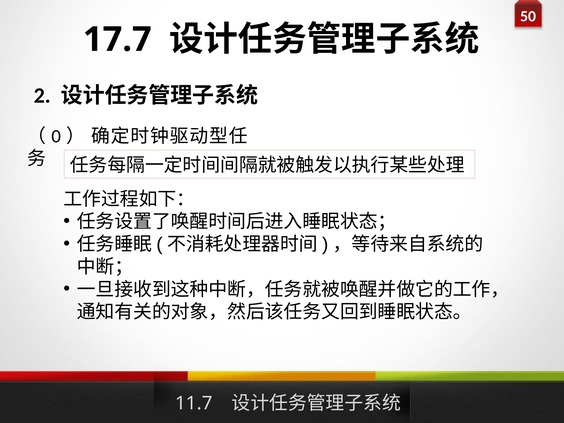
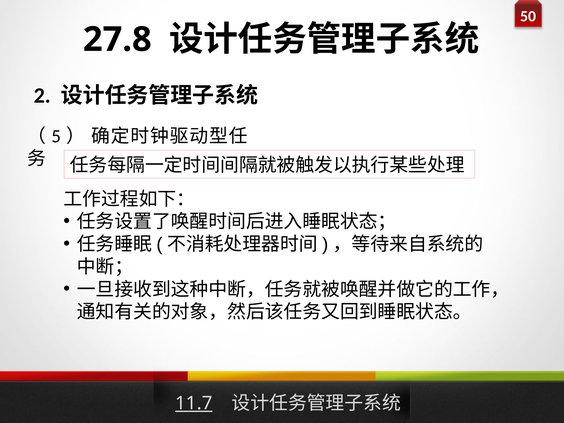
17.7: 17.7 -> 27.8 (117, 40)
0: 0 -> 5 (56, 136)
11.7 underline: none -> present (194, 403)
